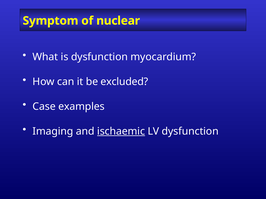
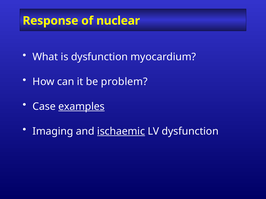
Symptom: Symptom -> Response (50, 21)
excluded: excluded -> problem (124, 82)
examples underline: none -> present (82, 107)
